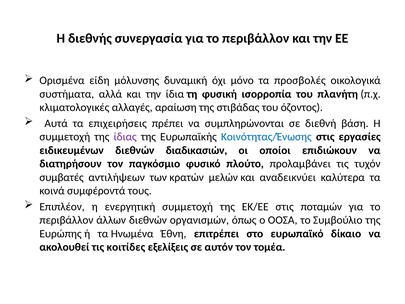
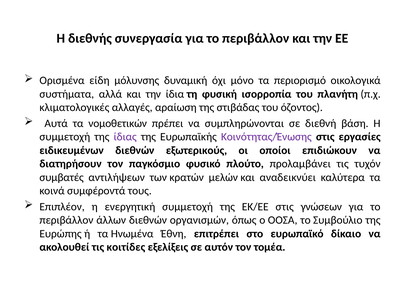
προσβολές: προσβολές -> περιορισμό (300, 80)
επιχειρήσεις: επιχειρήσεις -> νομοθετικών (118, 123)
Kοινότητας/Ένωσης colour: blue -> purple (266, 137)
διαδικασιών: διαδικασιών -> εξωτερικούς (197, 150)
ποταμών: ποταμών -> γνώσεων (321, 206)
